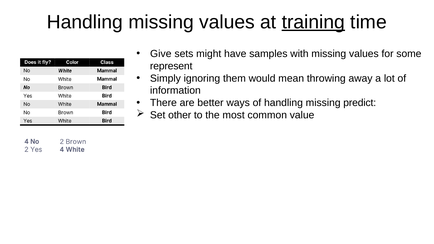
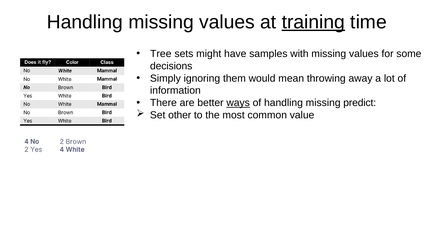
Give: Give -> Tree (161, 54)
represent: represent -> decisions (171, 66)
ways underline: none -> present (238, 103)
